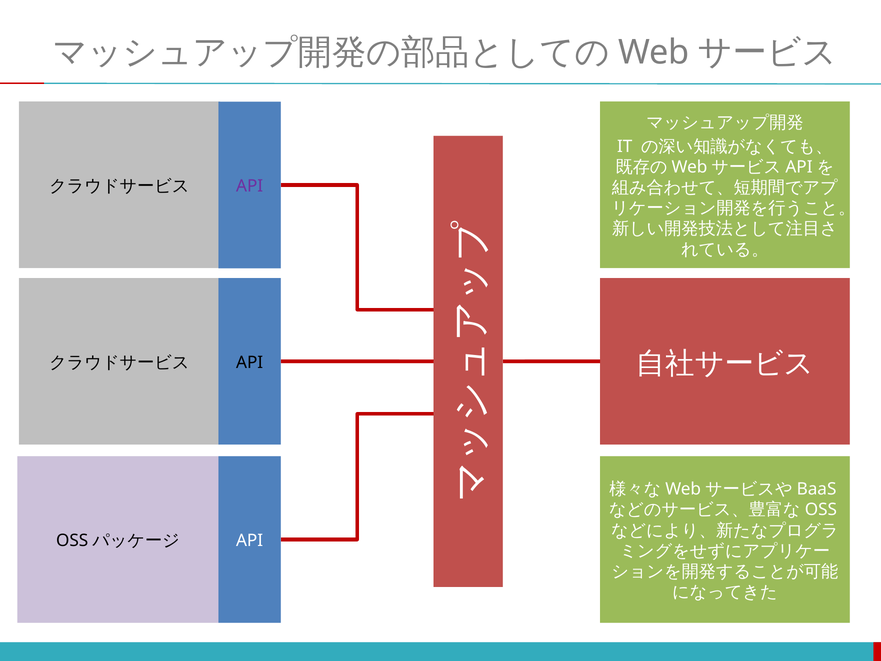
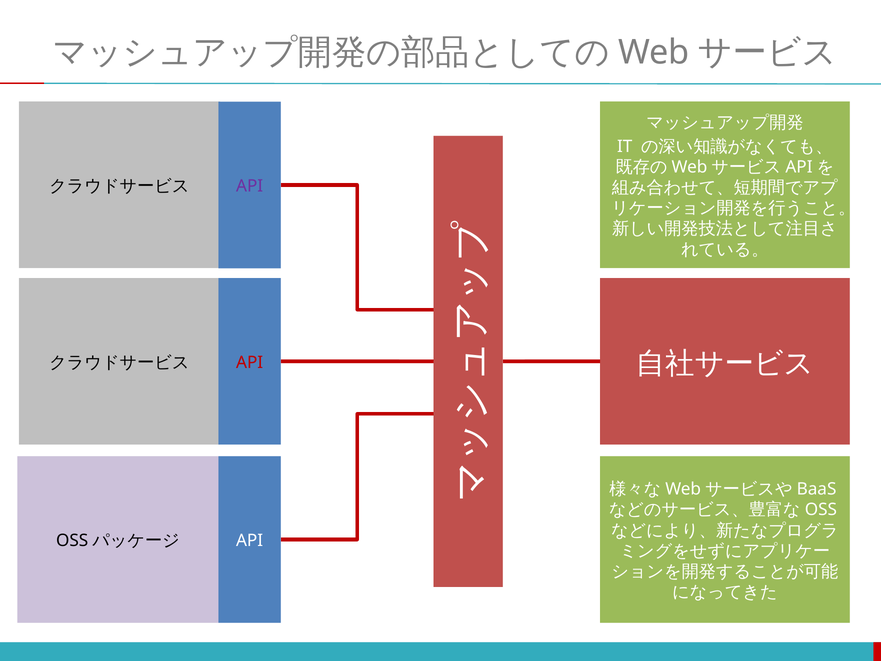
API colour: black -> red (250, 362)
